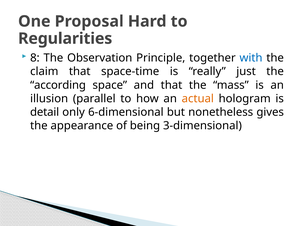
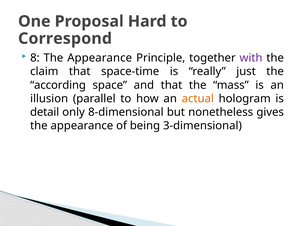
Regularities: Regularities -> Correspond (65, 39)
8 The Observation: Observation -> Appearance (100, 58)
with colour: blue -> purple (251, 58)
6-dimensional: 6-dimensional -> 8-dimensional (126, 112)
